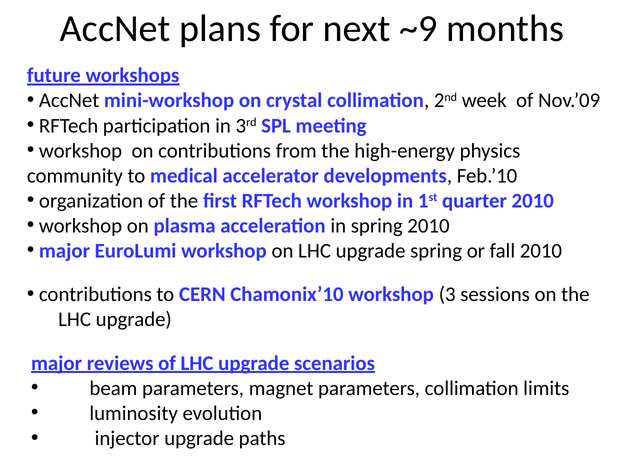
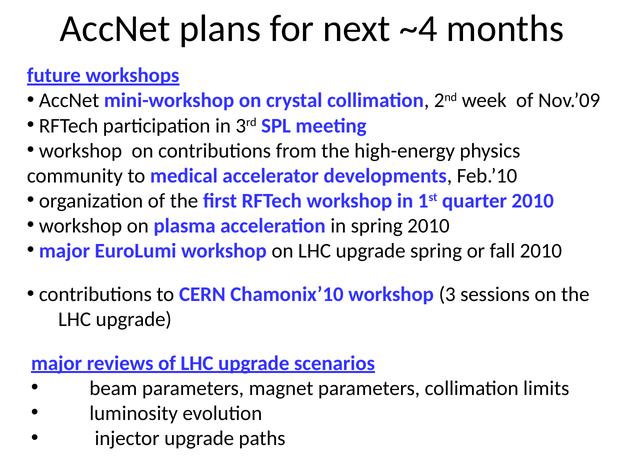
~9: ~9 -> ~4 (418, 29)
